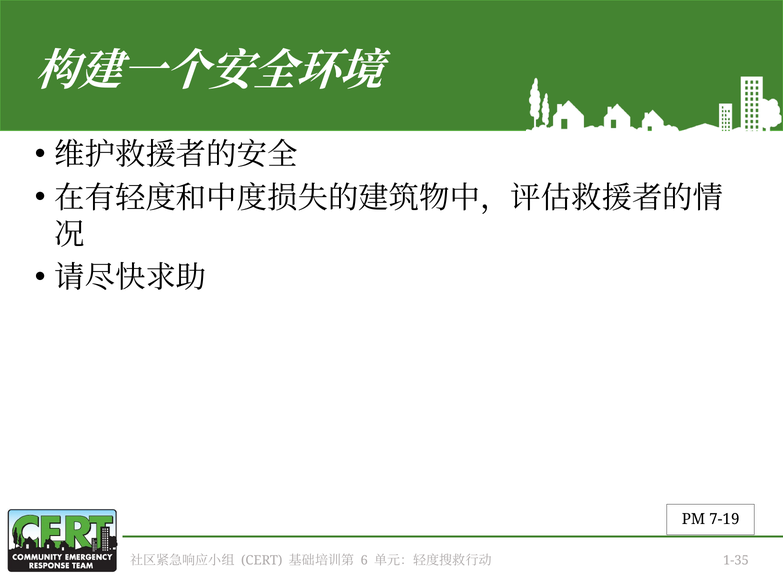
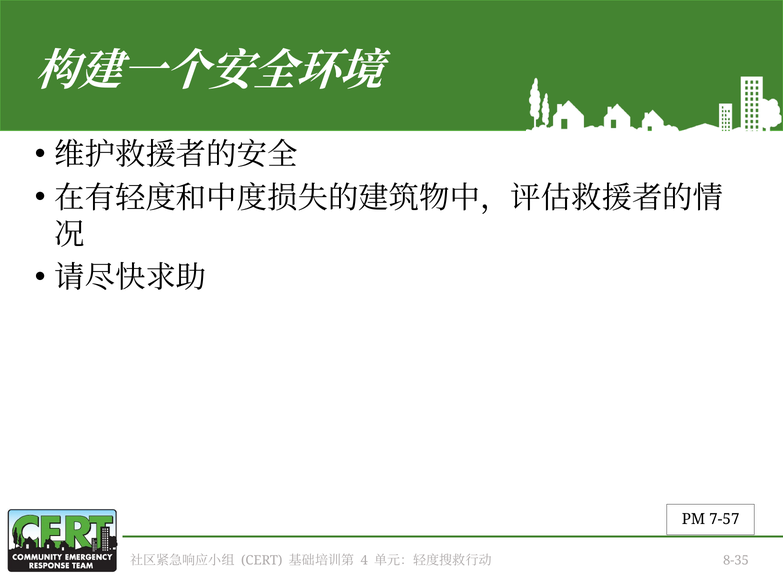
7-19: 7-19 -> 7-57 (724, 519)
6: 6 -> 4 (364, 560)
1-35: 1-35 -> 8-35 (736, 560)
